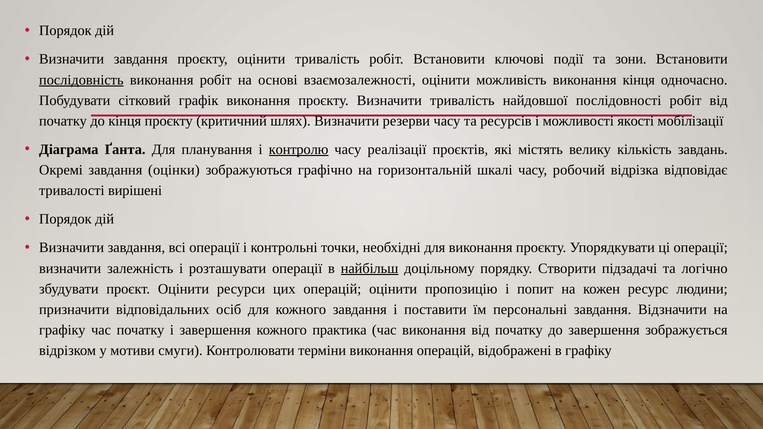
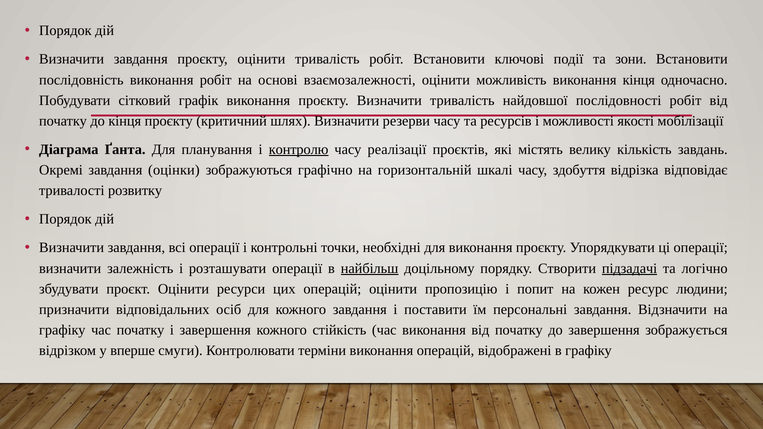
послідовність underline: present -> none (81, 80)
робочий: робочий -> здобуття (579, 170)
вирішені: вирішені -> розвитку (135, 191)
підзадачі underline: none -> present (630, 268)
практика: практика -> стійкість (339, 330)
мотиви: мотиви -> вперше (133, 351)
